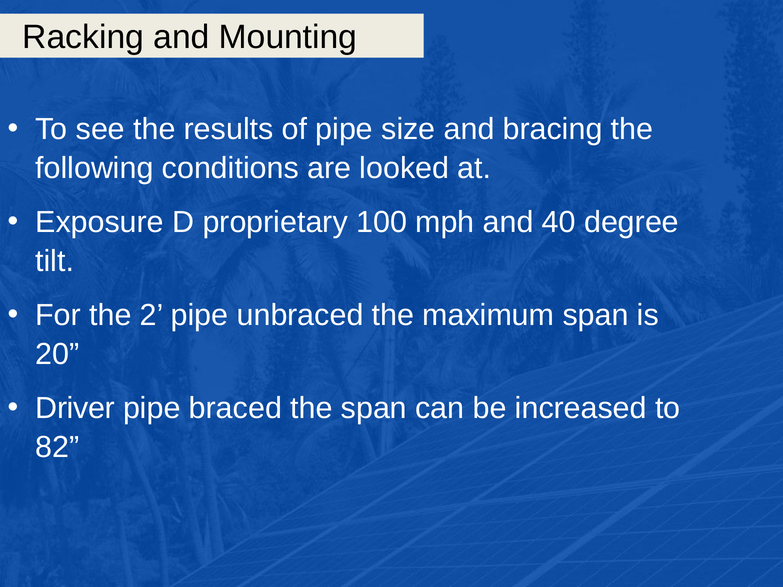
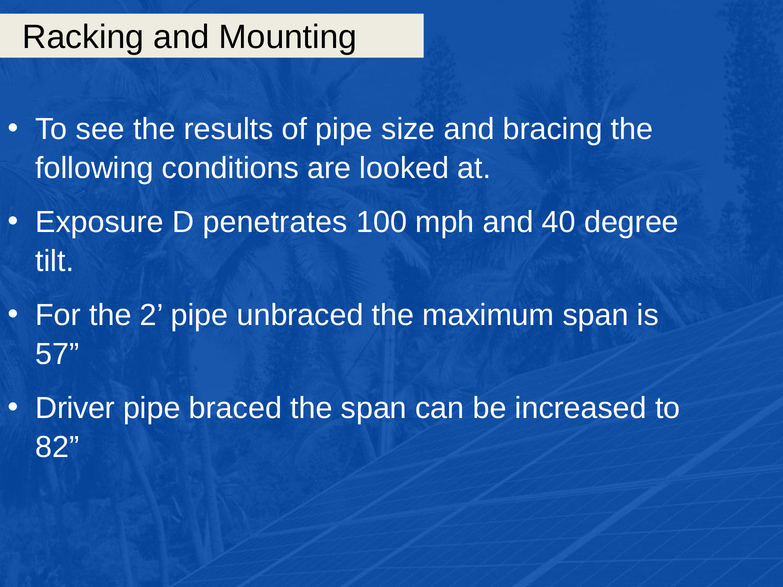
proprietary: proprietary -> penetrates (275, 222)
20: 20 -> 57 (57, 354)
